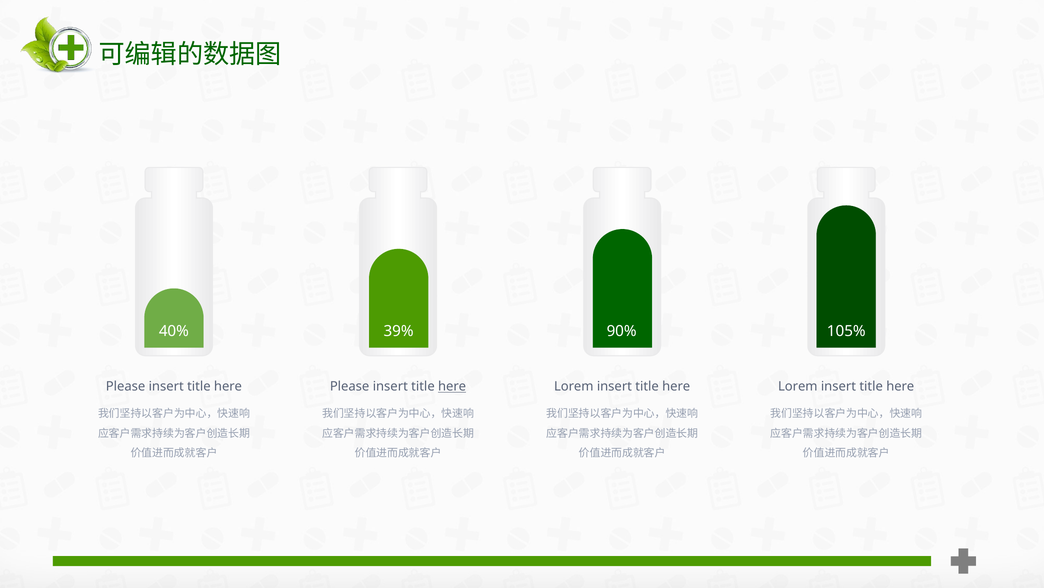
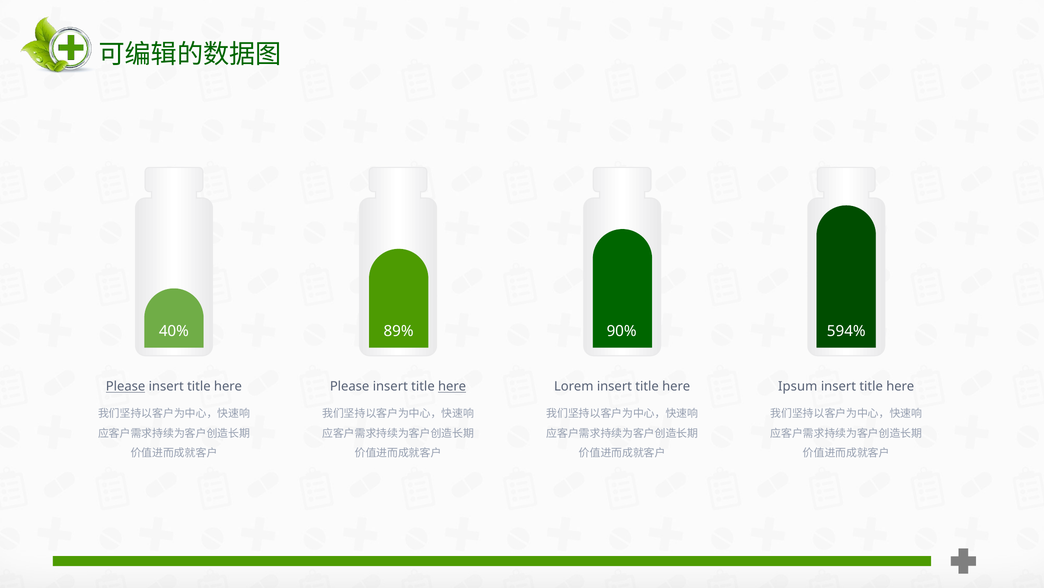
39%: 39% -> 89% (399, 331)
105%: 105% -> 594% (846, 331)
Please underline: none -> present (126, 386)
Lorem: Lorem -> Ipsum (798, 386)
